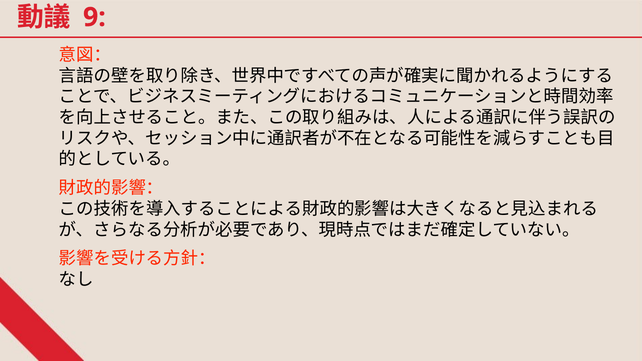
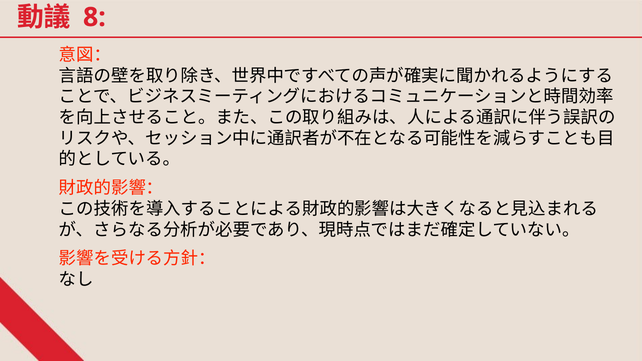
9: 9 -> 8 (94, 17)
